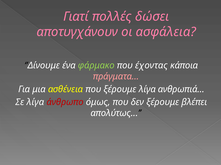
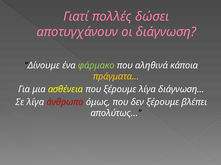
ασφάλεια: ασφάλεια -> διάγνωση (166, 32)
έχοντας: έχοντας -> αληθινά (151, 66)
πράγματα… colour: pink -> yellow (116, 77)
ανθρωπιά…: ανθρωπιά… -> διάγνωση… (181, 90)
